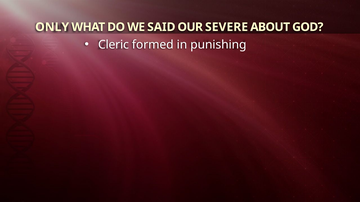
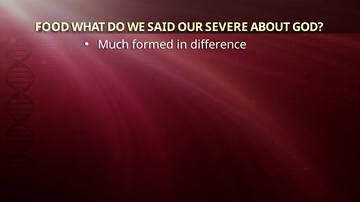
ONLY: ONLY -> FOOD (52, 27)
Cleric: Cleric -> Much (113, 45)
punishing: punishing -> difference (218, 45)
